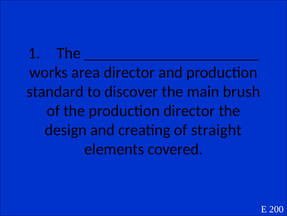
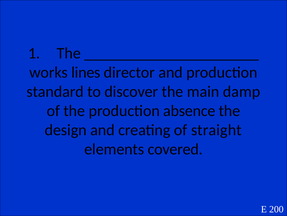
area: area -> lines (86, 72)
brush: brush -> damp (242, 91)
production director: director -> absence (189, 110)
